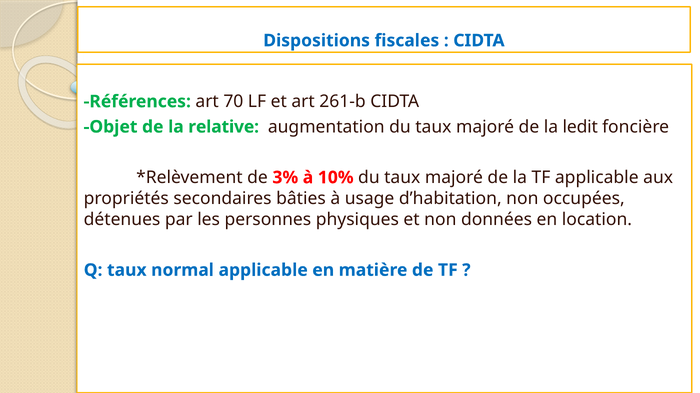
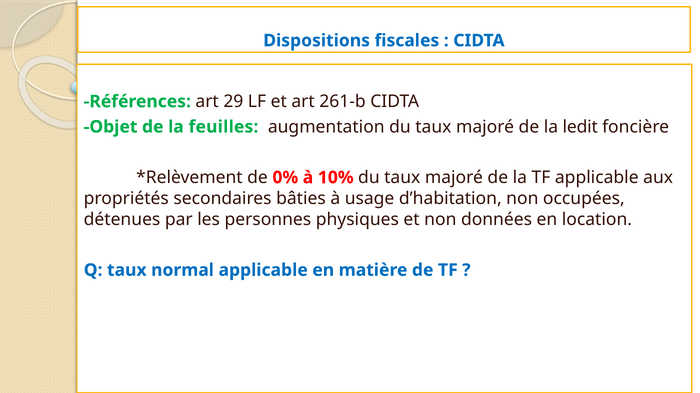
70: 70 -> 29 (233, 102)
relative: relative -> feuilles (223, 127)
3%: 3% -> 0% (285, 178)
